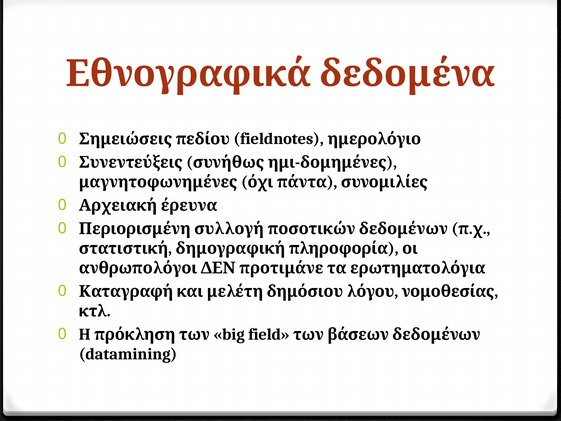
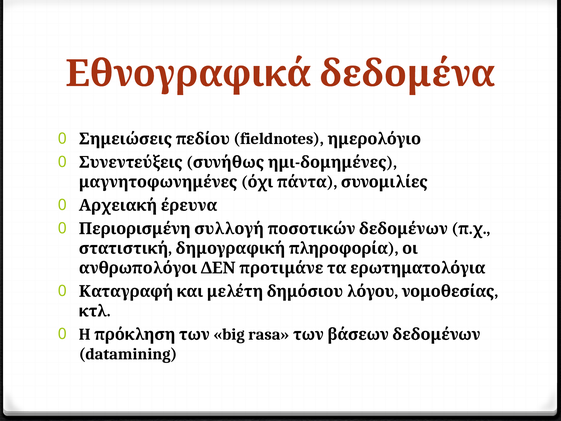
field: field -> rasa (269, 334)
